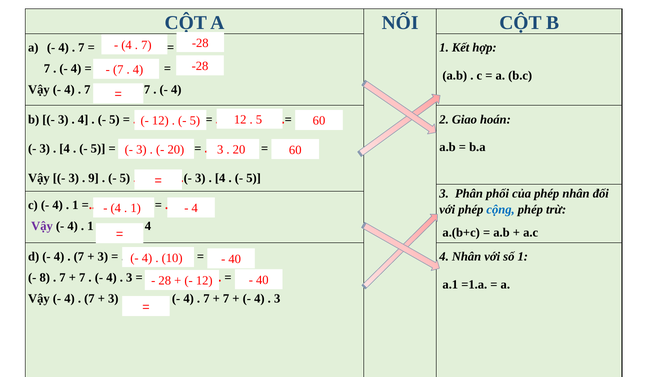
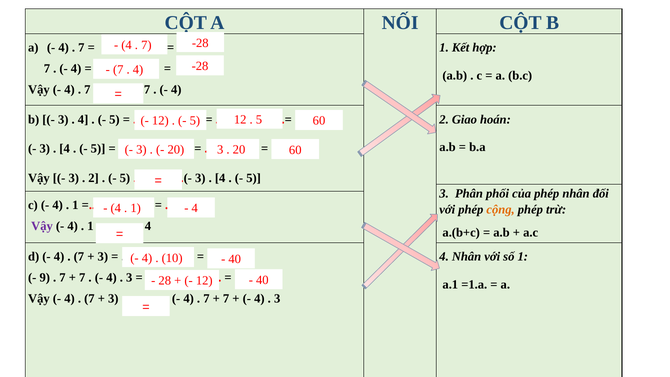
9: 9 -> 2 (94, 178)
cộng colour: blue -> orange (501, 209)
8: 8 -> 9 (45, 278)
